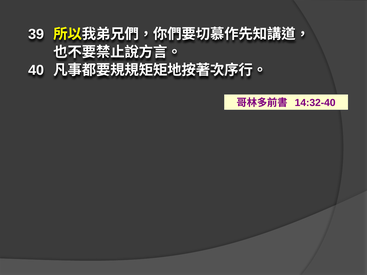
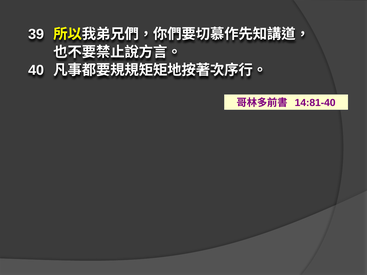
14:32-40: 14:32-40 -> 14:81-40 (315, 103)
